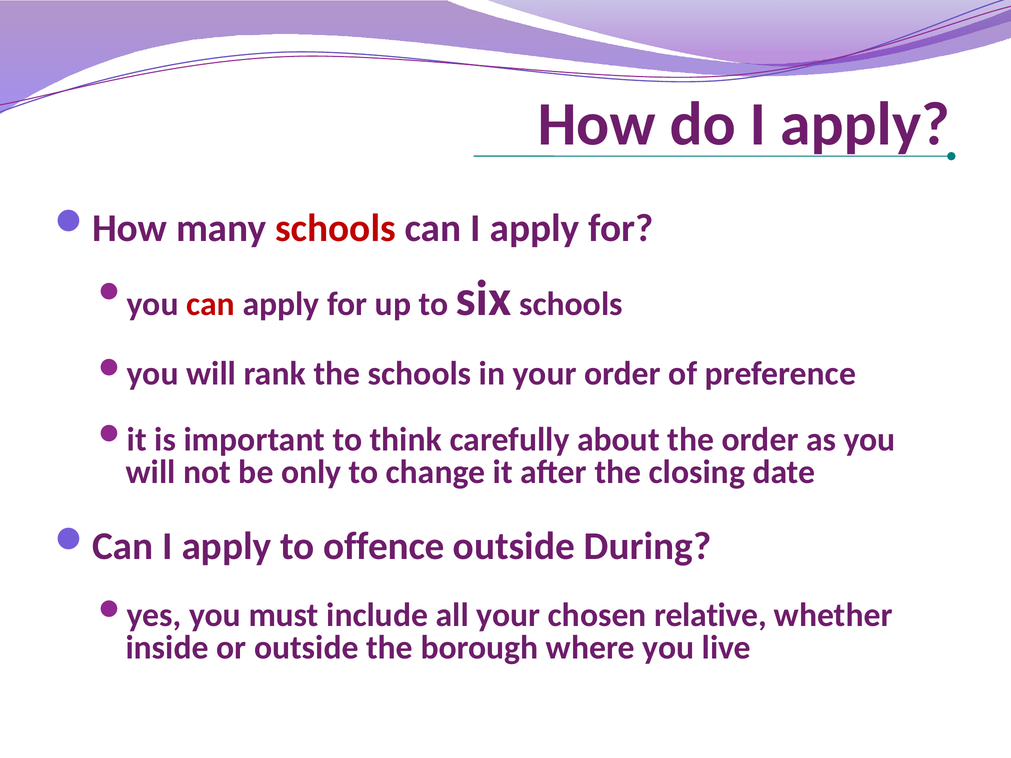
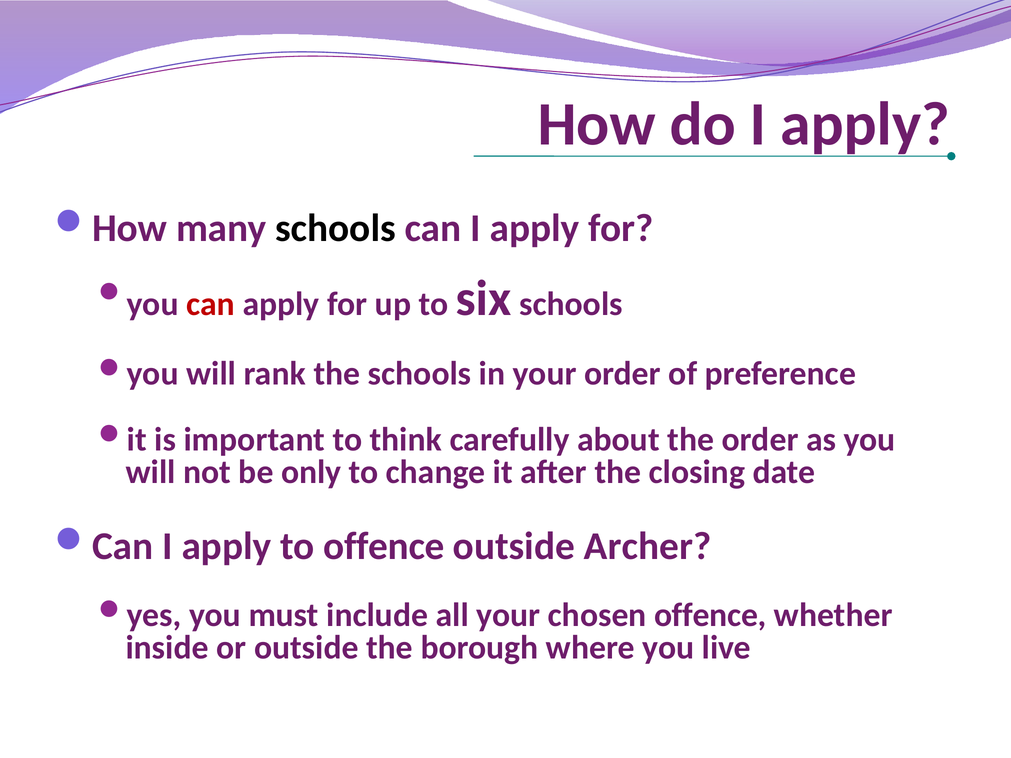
schools colour: red -> black (336, 228)
During: During -> Archer (647, 546)
chosen relative: relative -> offence (710, 615)
